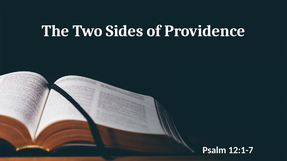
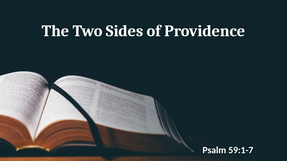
12:1-7: 12:1-7 -> 59:1-7 (241, 151)
